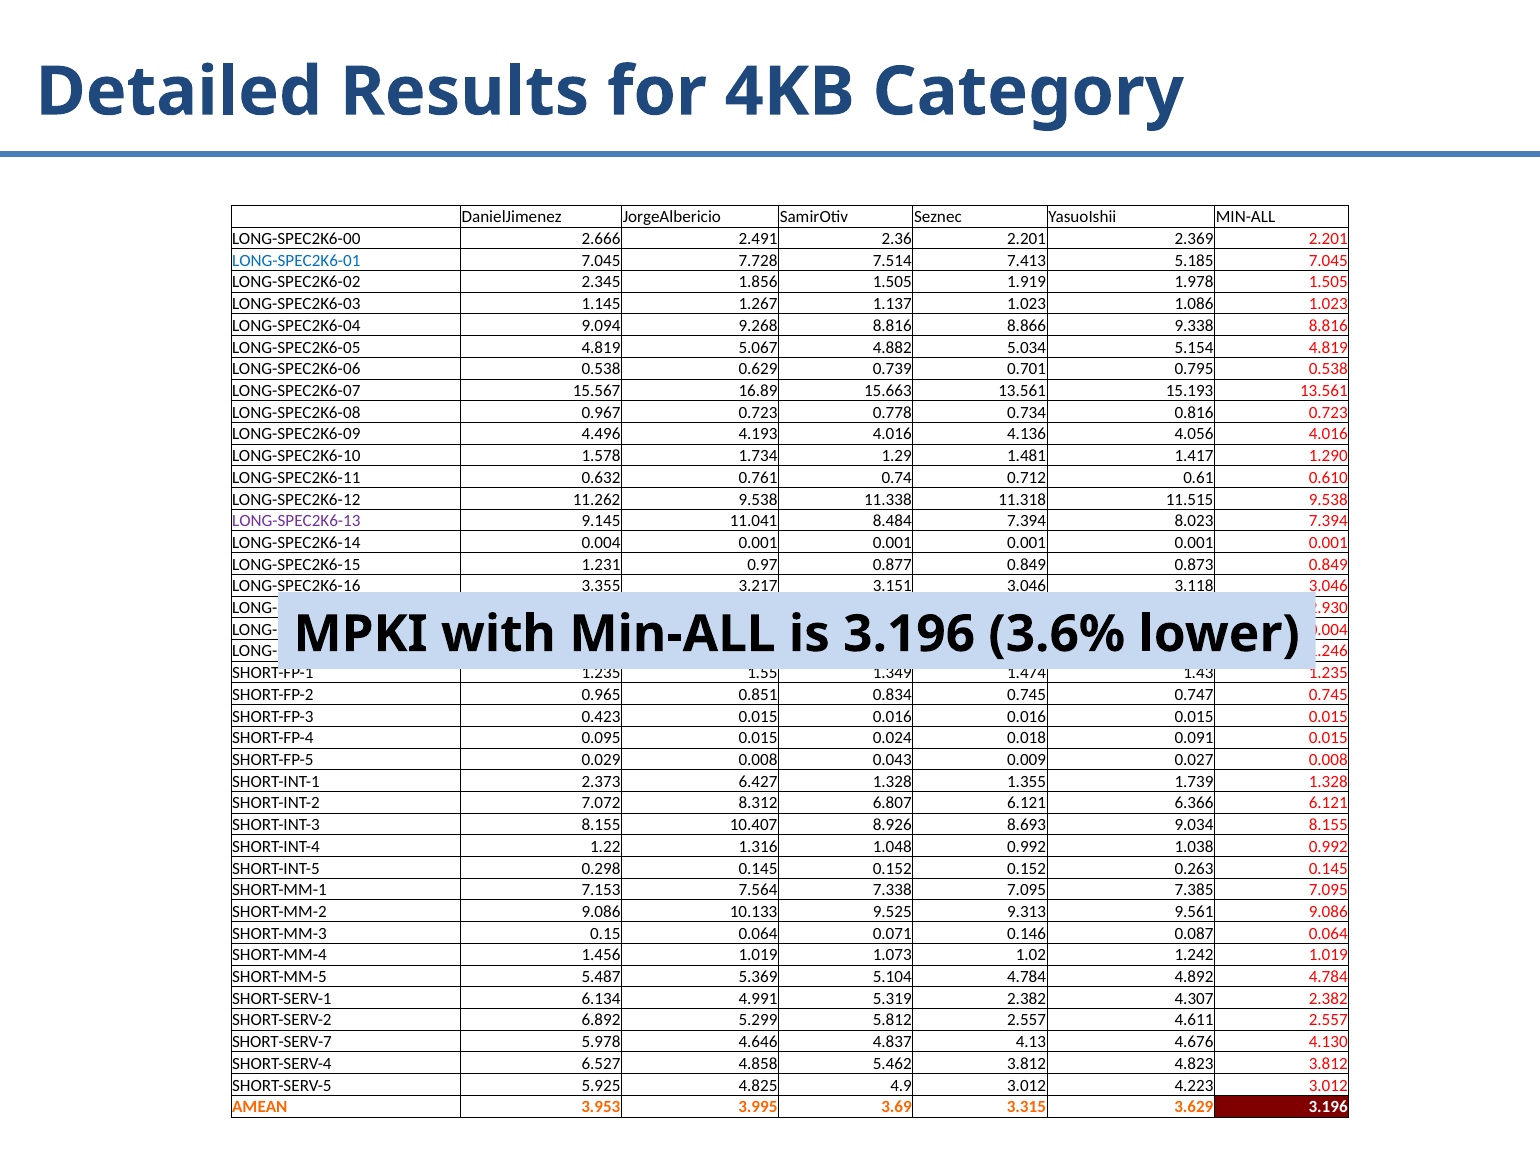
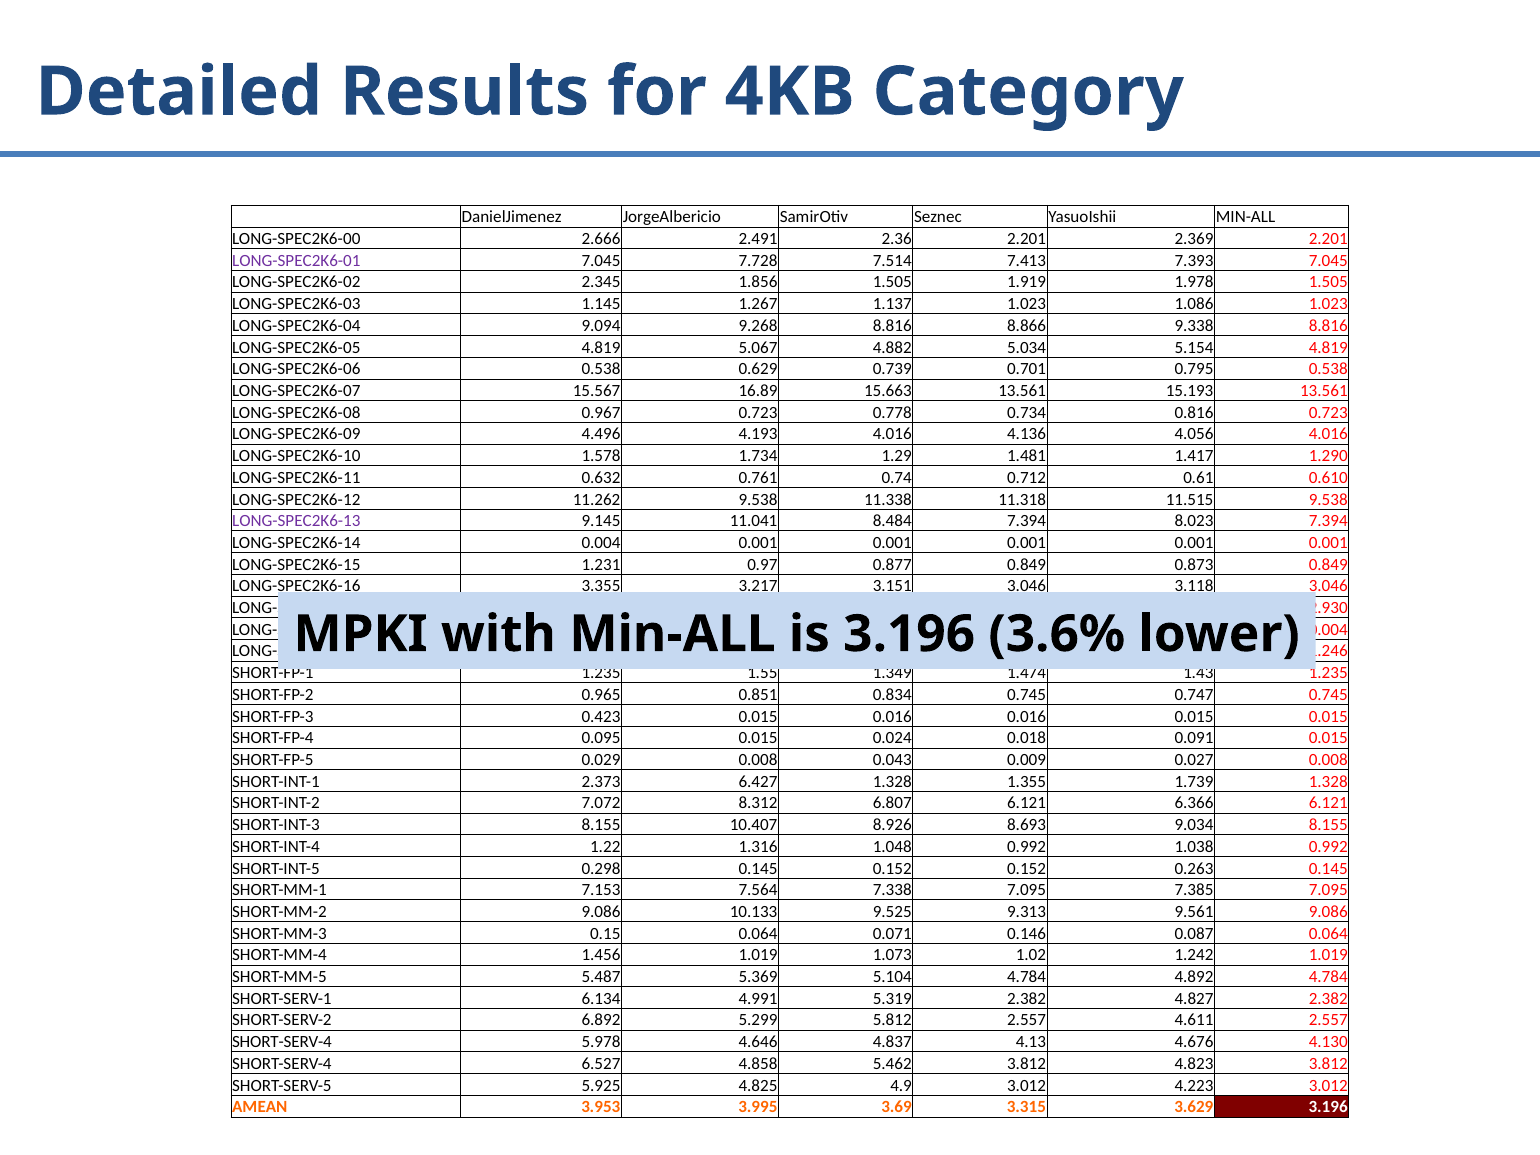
LONG-SPEC2K6-01 colour: blue -> purple (296, 261)
5.185: 5.185 -> 7.393 (1194, 261)
4.307: 4.307 -> 4.827 (1194, 999)
SHORT-SERV-7: SHORT-SERV-7 -> SHORT-SERV-4 (282, 1042)
